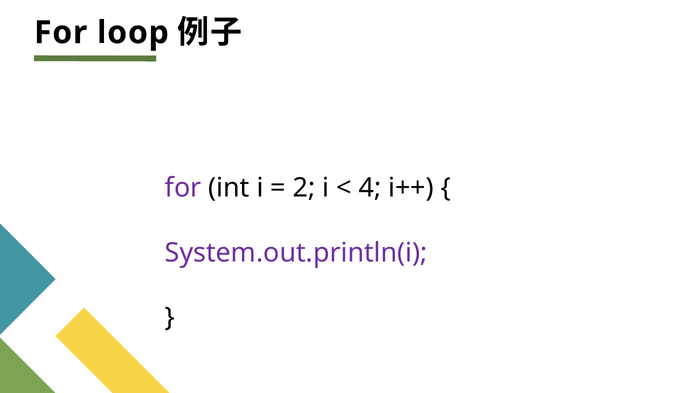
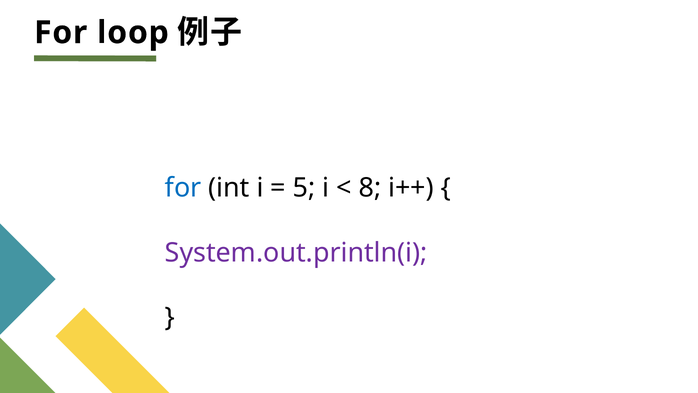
for colour: purple -> blue (183, 188)
2: 2 -> 5 (304, 188)
4: 4 -> 8 (370, 188)
